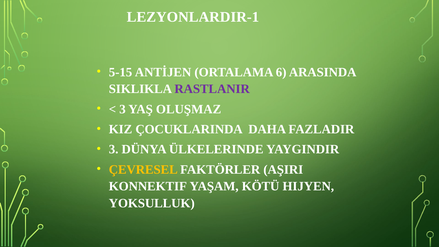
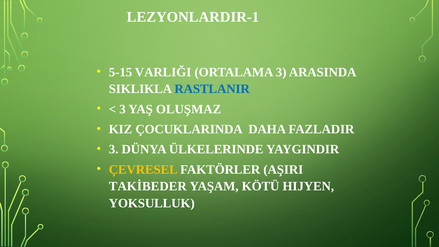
ANTİJEN: ANTİJEN -> VARLIĞI (163, 72)
ORTALAMA 6: 6 -> 3 (281, 72)
RASTLANIR colour: purple -> blue (212, 89)
KONNEKTIF: KONNEKTIF -> TAKİBEDER (148, 186)
